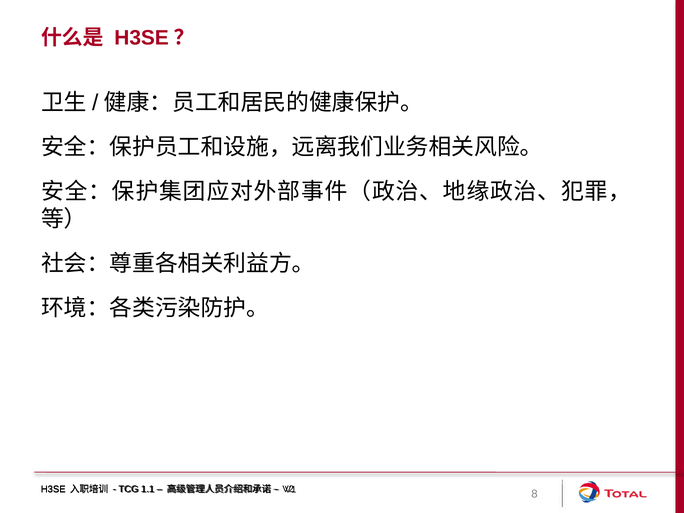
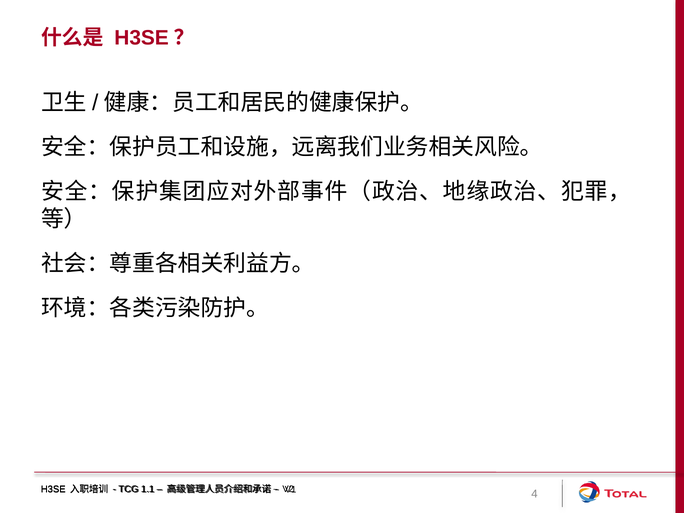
8: 8 -> 4 (535, 494)
